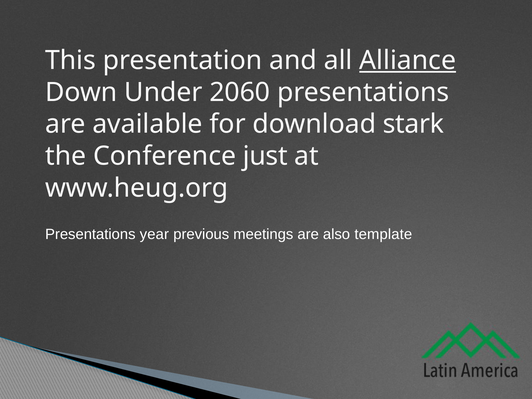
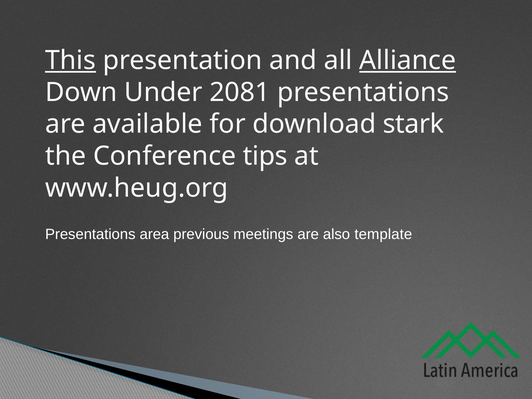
This underline: none -> present (71, 60)
2060: 2060 -> 2081 (240, 92)
just: just -> tips (265, 156)
year: year -> area (154, 234)
